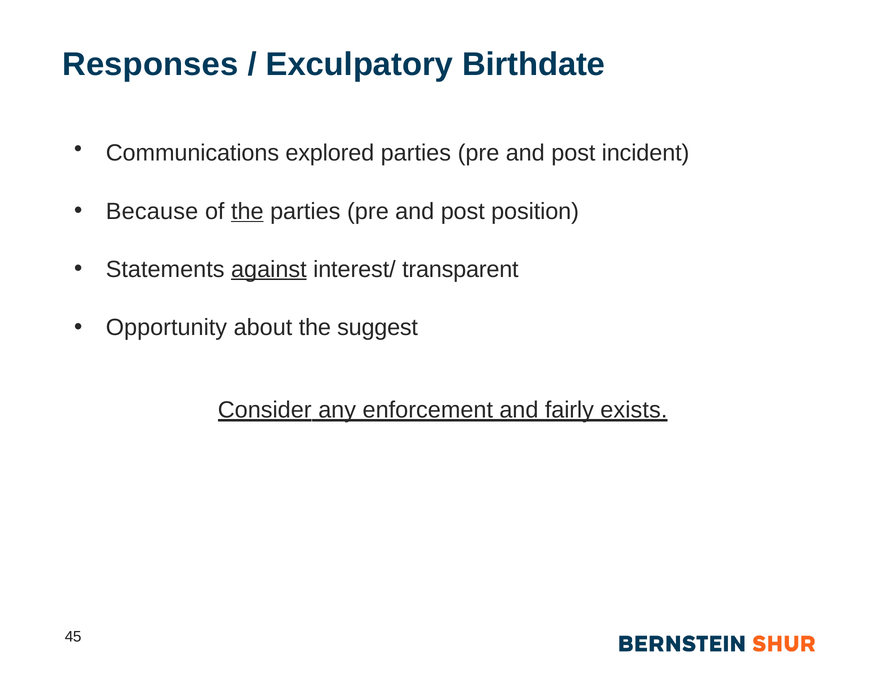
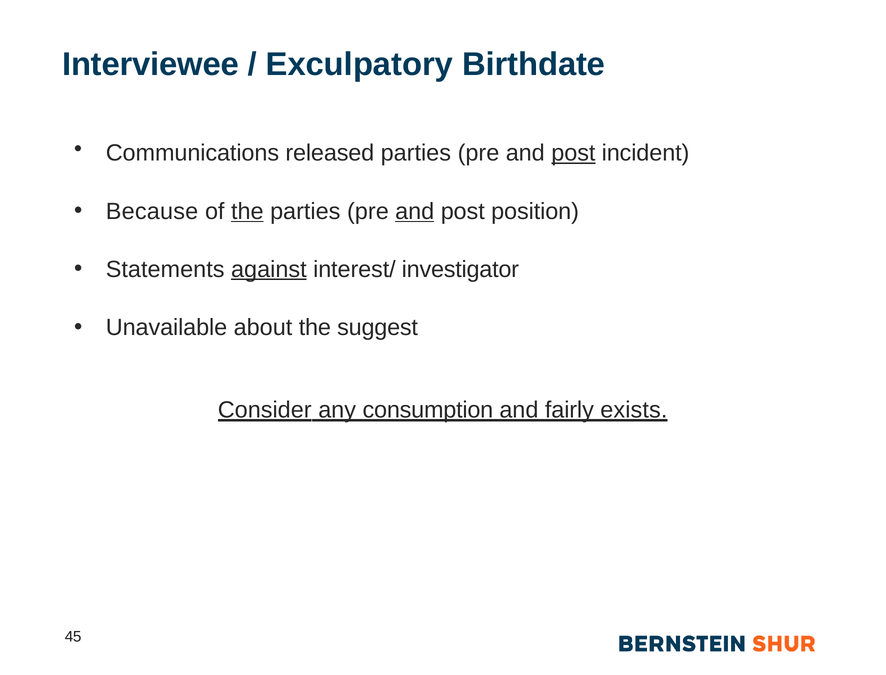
Responses: Responses -> Interviewee (151, 64)
explored: explored -> released (330, 153)
post underline: none -> present (573, 153)
and underline: none -> present (415, 211)
transparent: transparent -> investigator (460, 269)
Opportunity: Opportunity -> Unavailable (167, 328)
enforcement: enforcement -> consumption (428, 410)
